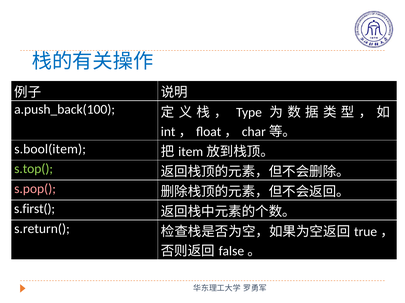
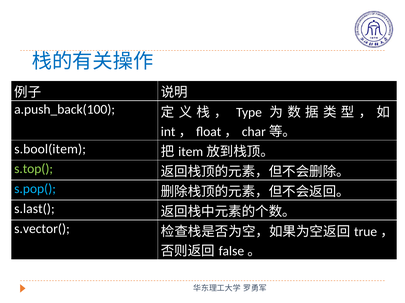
s.pop( colour: pink -> light blue (35, 189)
s.first(: s.first( -> s.last( (34, 209)
s.return(: s.return( -> s.vector( (42, 229)
